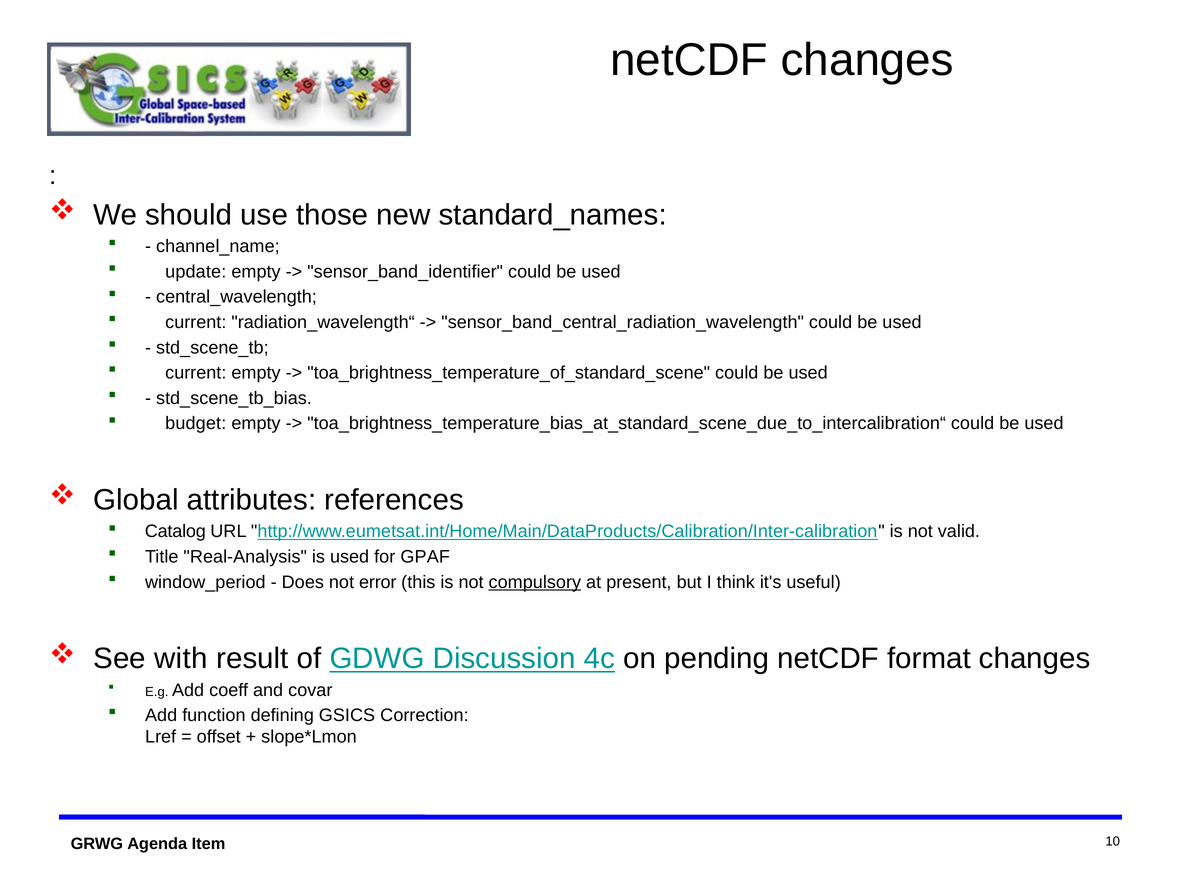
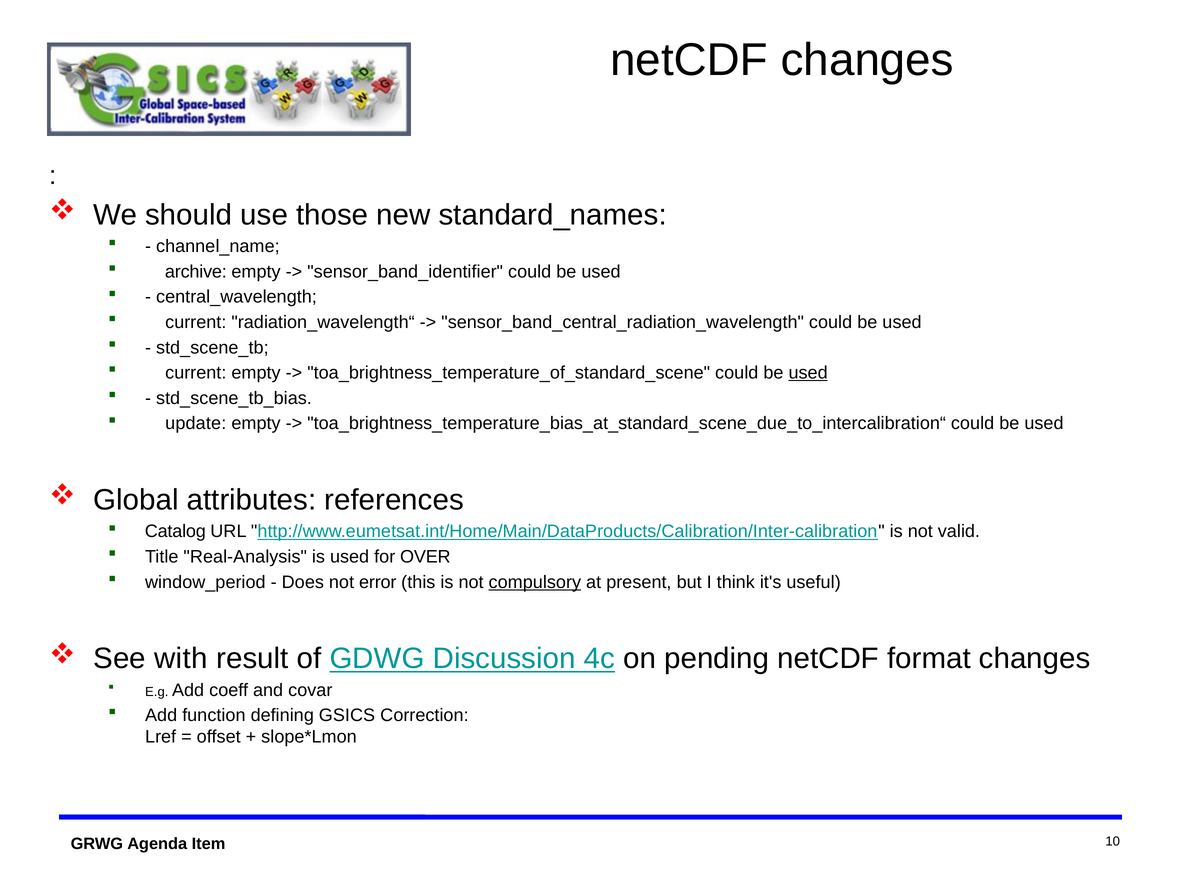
update: update -> archive (196, 272)
used underline: none -> present (808, 373)
budget: budget -> update (196, 423)
GPAF: GPAF -> OVER (425, 557)
